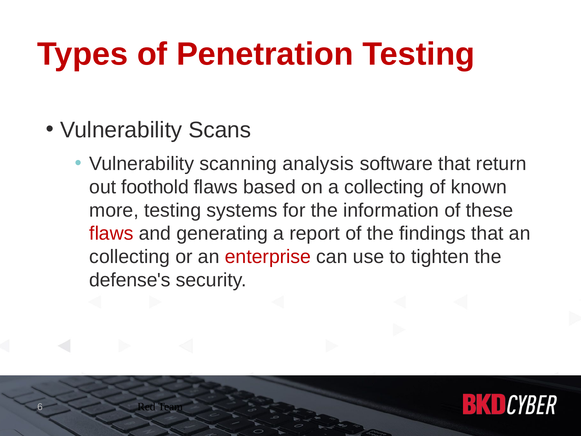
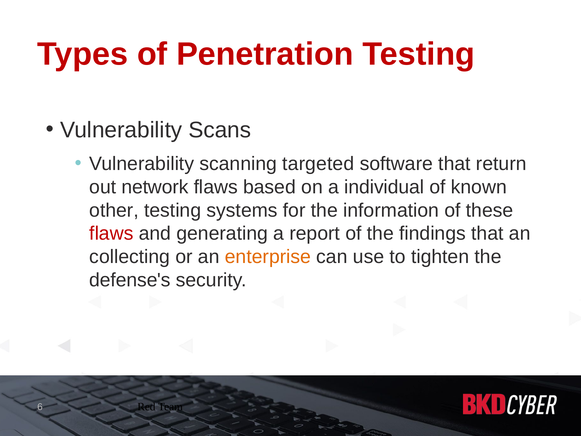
analysis: analysis -> targeted (318, 164)
foothold: foothold -> network (155, 187)
a collecting: collecting -> individual (384, 187)
more: more -> other (114, 210)
enterprise colour: red -> orange (268, 257)
